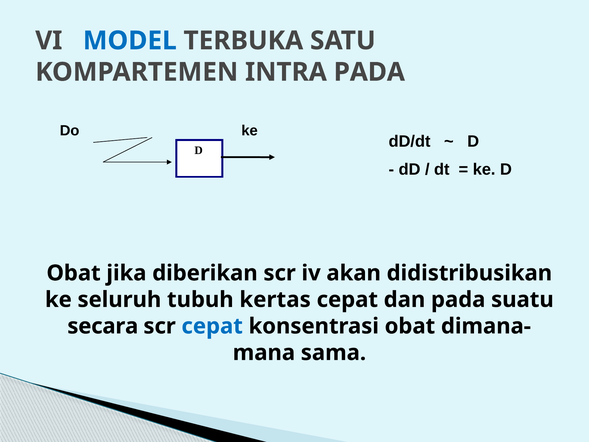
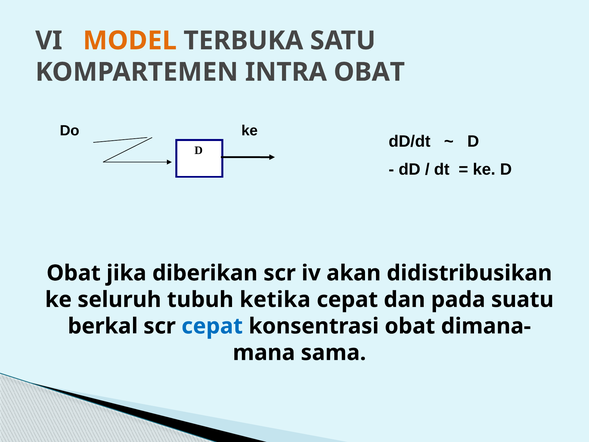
MODEL colour: blue -> orange (130, 41)
INTRA PADA: PADA -> OBAT (369, 72)
kertas: kertas -> ketika (275, 299)
secara: secara -> berkal (103, 326)
